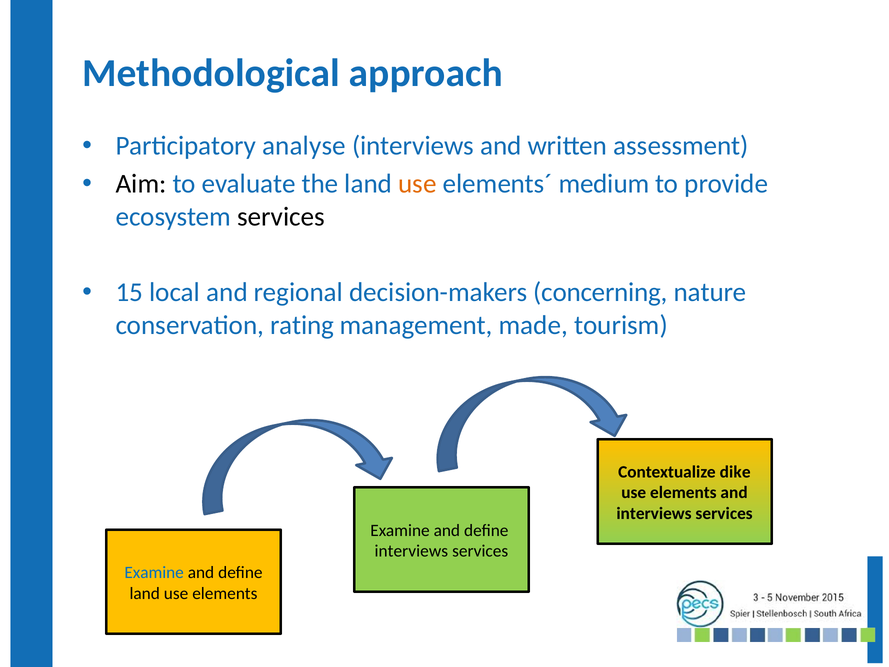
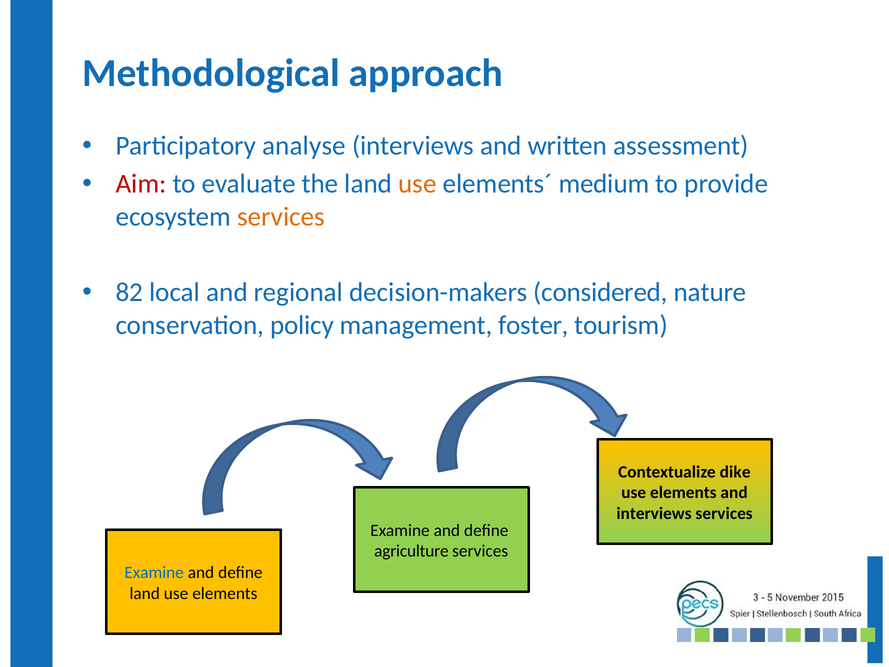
Aim colour: black -> red (141, 184)
services colour: black -> orange (281, 216)
15: 15 -> 82 (129, 292)
concerning: concerning -> considered (601, 292)
rating: rating -> policy (302, 325)
made: made -> foster (534, 325)
interviews: interviews -> agriculture (411, 551)
